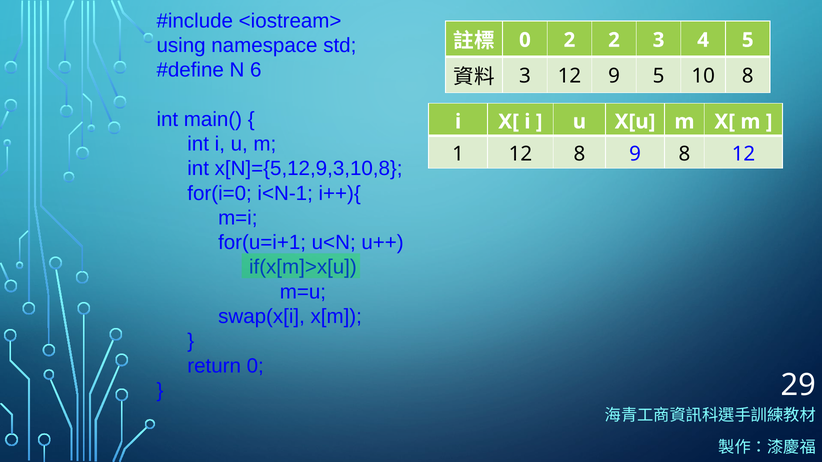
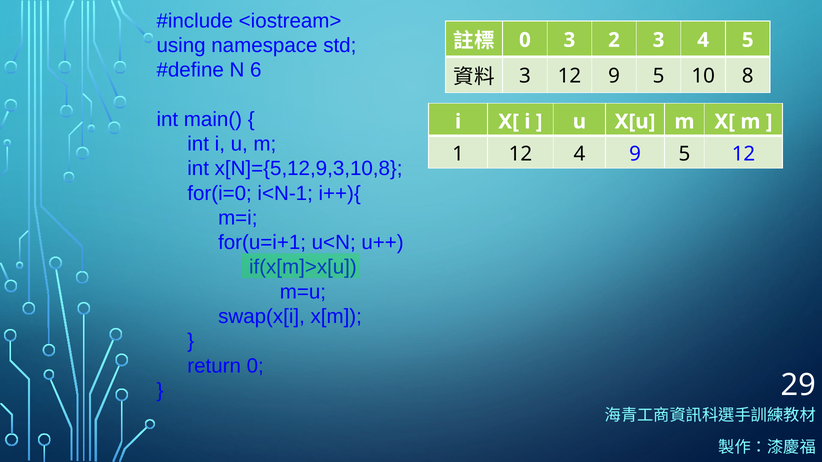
0 2: 2 -> 3 (569, 40)
12 8: 8 -> 4 (579, 154)
8: 8 -> 5 (684, 154)
